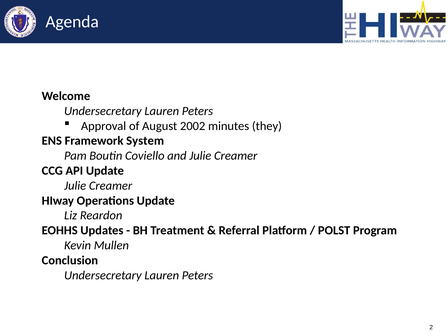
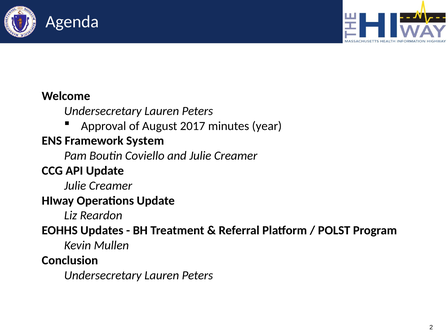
2002: 2002 -> 2017 (193, 126)
they: they -> year (267, 126)
